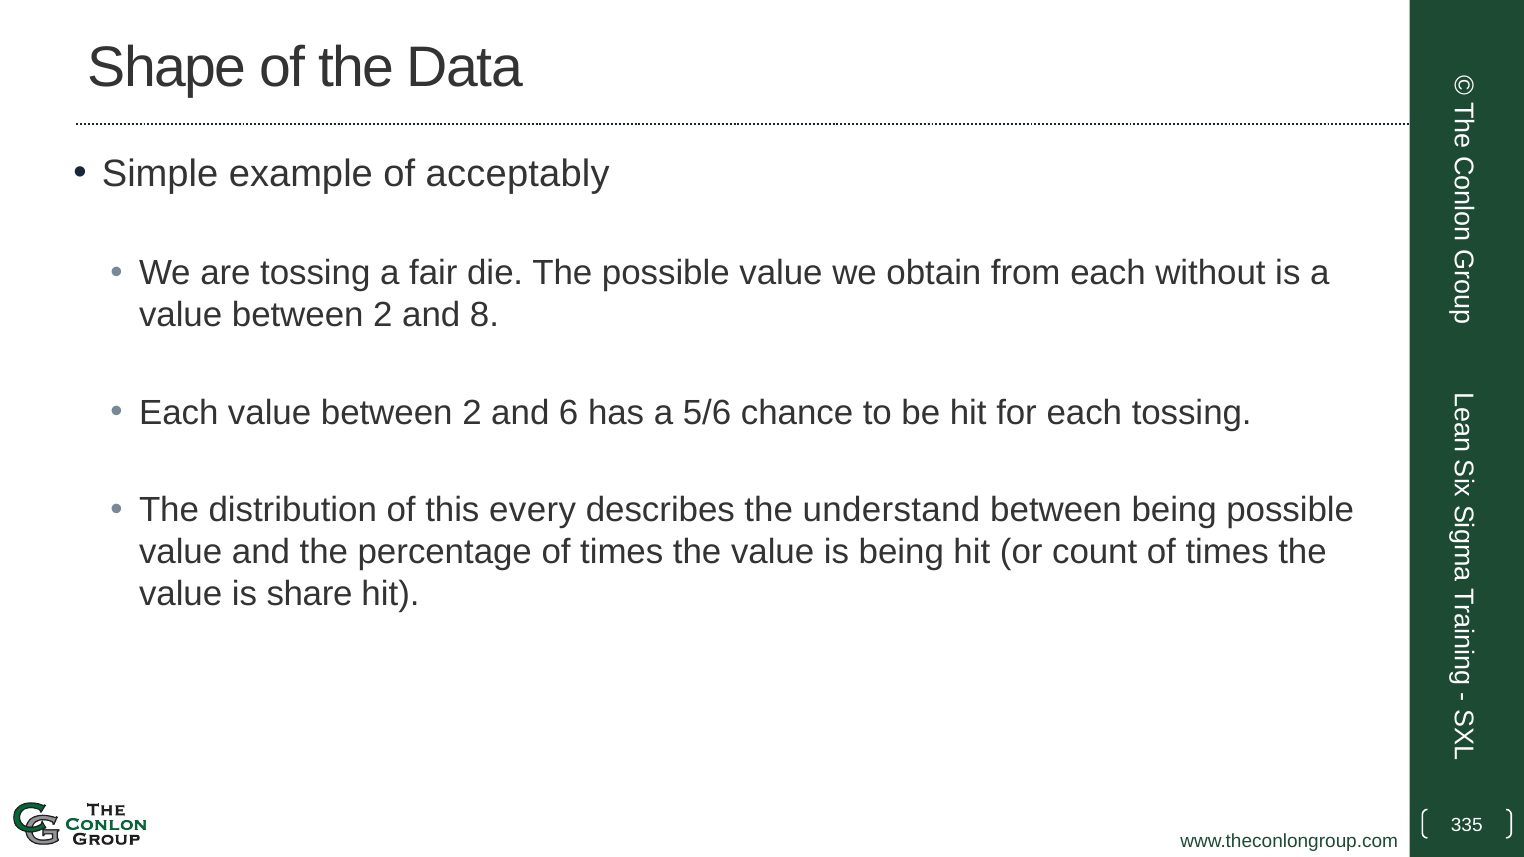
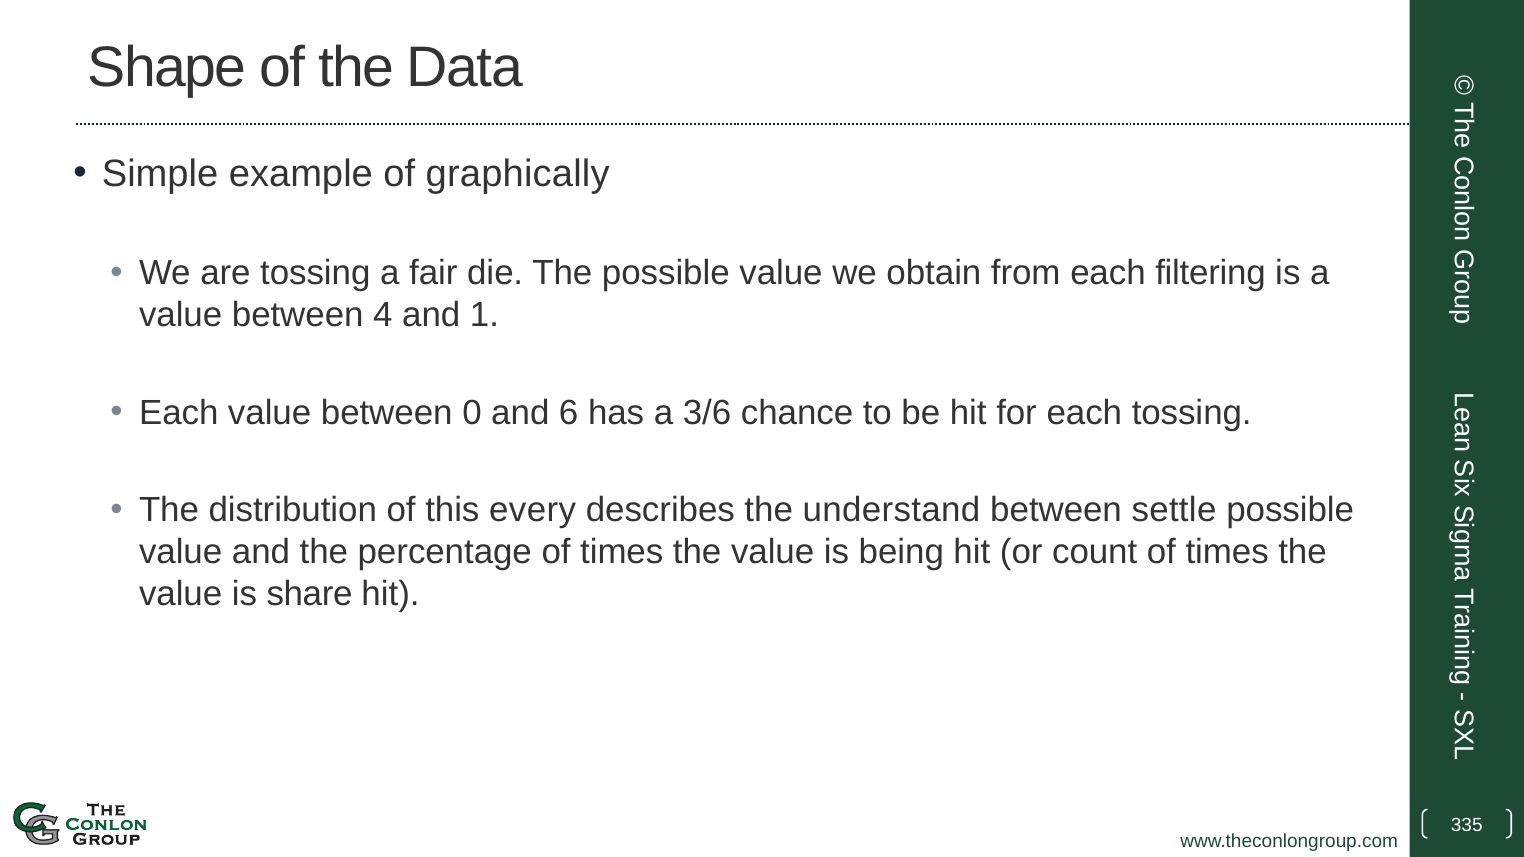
acceptably: acceptably -> graphically (518, 174)
without: without -> filtering (1211, 273)
2: 2 -> 4 (383, 315)
8: 8 -> 1 (484, 315)
Each value between 2: 2 -> 0 (472, 413)
5/6: 5/6 -> 3/6 (707, 413)
between being: being -> settle (1174, 511)
